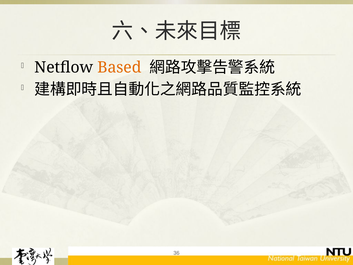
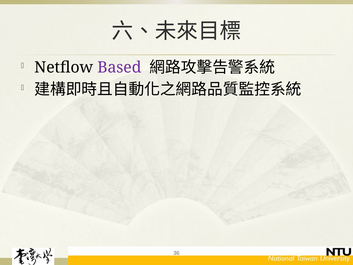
Based colour: orange -> purple (119, 67)
